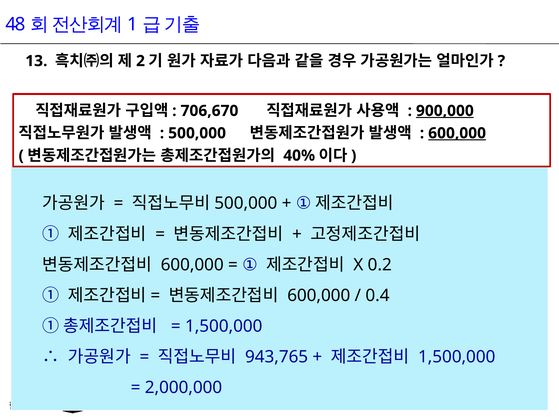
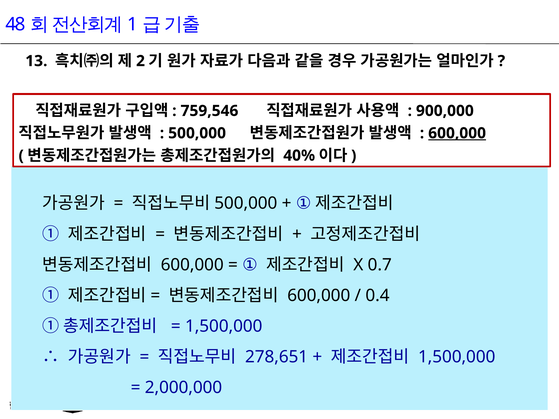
706,670: 706,670 -> 759,546 (209, 111)
900,000 underline: present -> none (445, 111)
0.2: 0.2 -> 0.7 (380, 265)
943,765: 943,765 -> 278,651 (277, 357)
